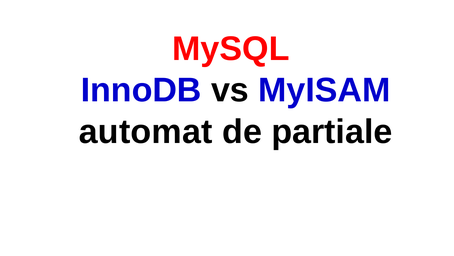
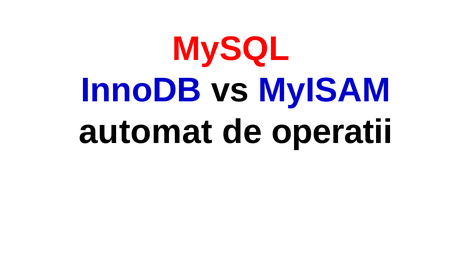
partiale: partiale -> operatii (332, 131)
